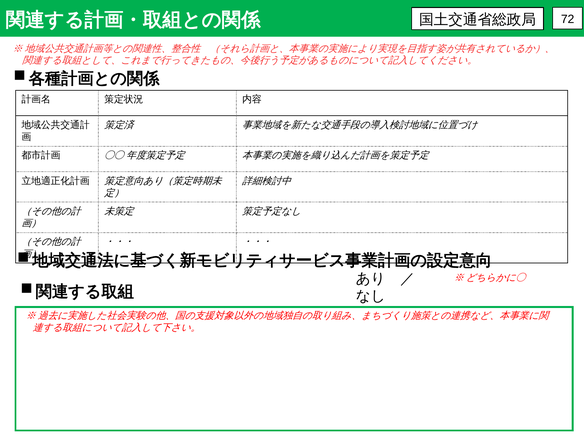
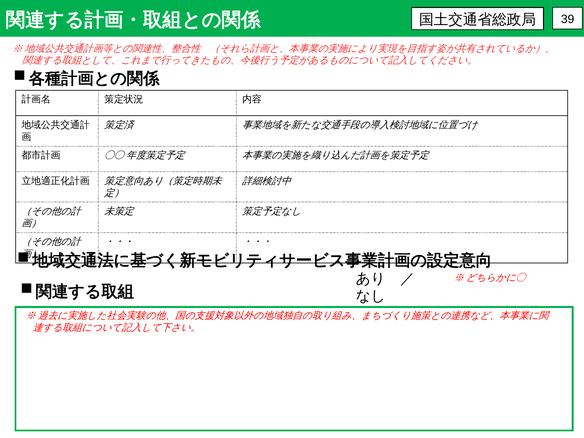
72: 72 -> 39 (568, 19)
